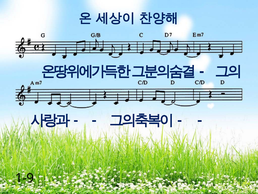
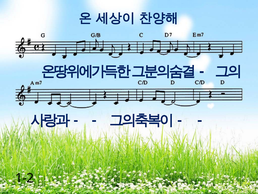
1-9: 1-9 -> 1-2 (24, 178)
